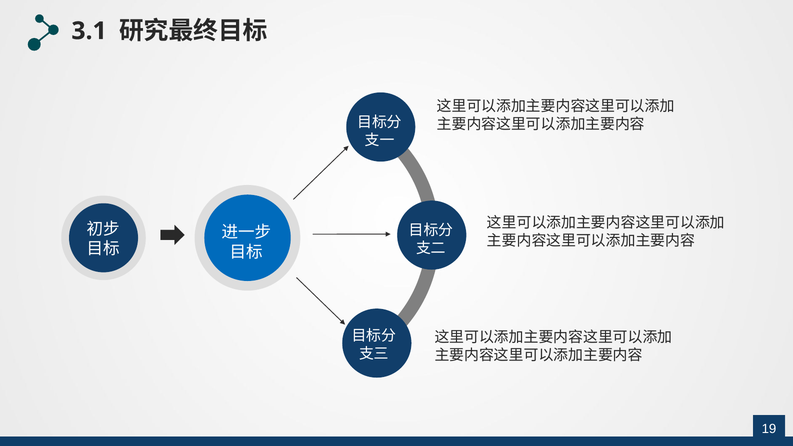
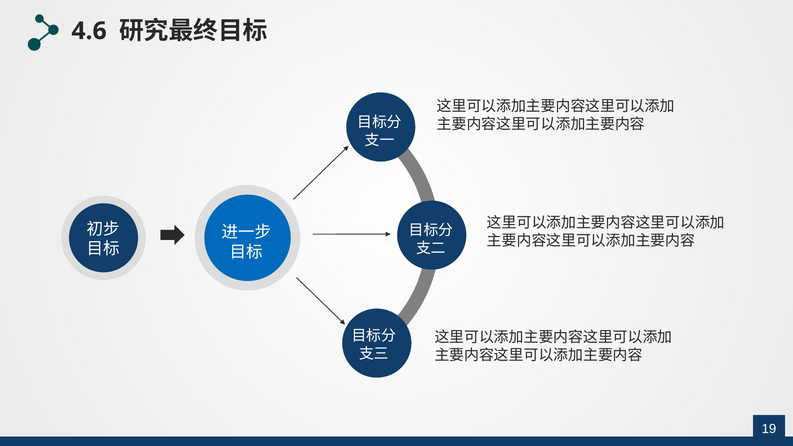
3.1: 3.1 -> 4.6 (89, 31)
